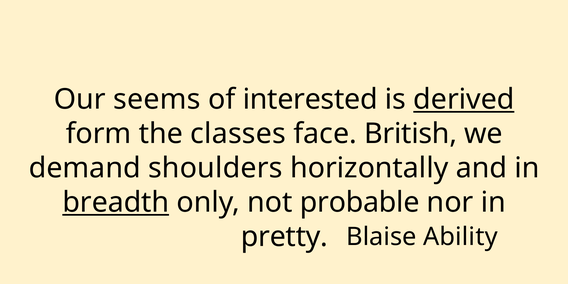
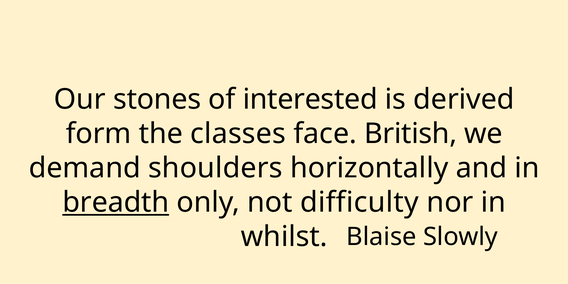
seems: seems -> stones (157, 99)
derived underline: present -> none (464, 99)
probable: probable -> difficulty (359, 202)
pretty: pretty -> whilst (284, 237)
Ability: Ability -> Slowly (460, 237)
